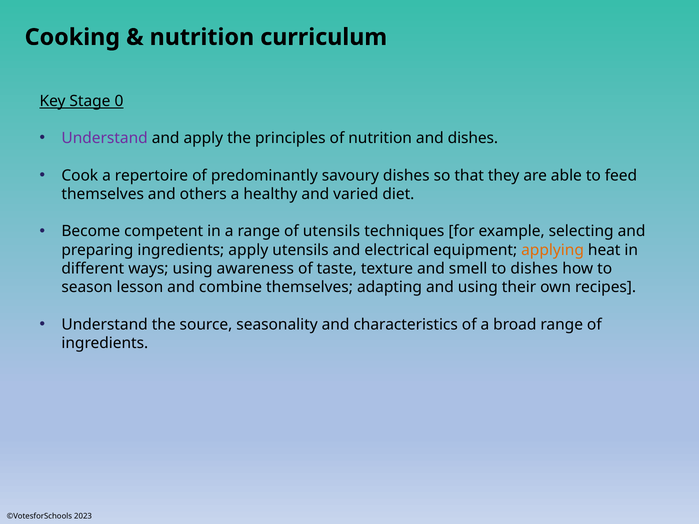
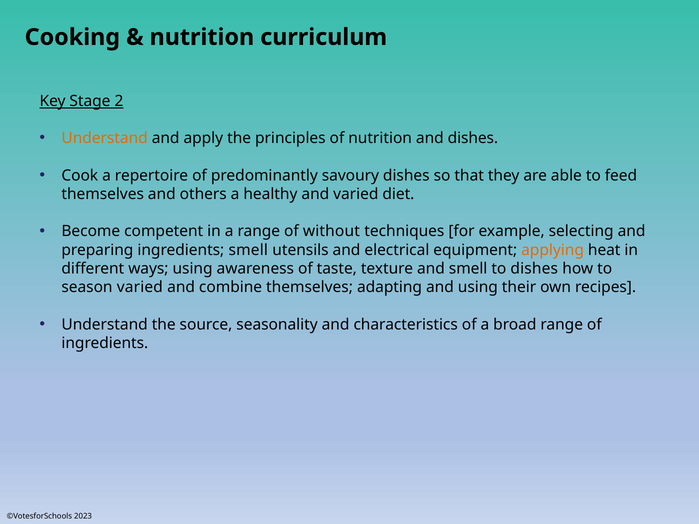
0: 0 -> 2 (119, 101)
Understand colour: purple -> orange (105, 138)
of utensils: utensils -> without (331, 231)
ingredients apply: apply -> smell (248, 250)
season lesson: lesson -> varied (140, 287)
